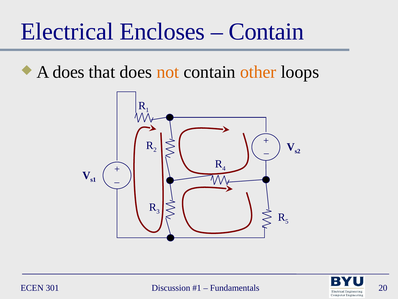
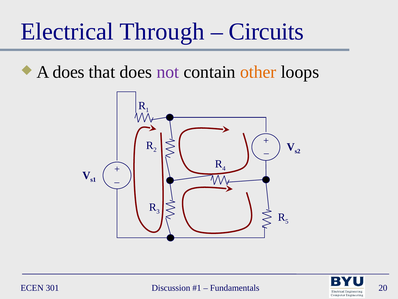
Encloses: Encloses -> Through (162, 32)
Contain: Contain -> Circuits (266, 32)
not colour: orange -> purple (168, 72)
